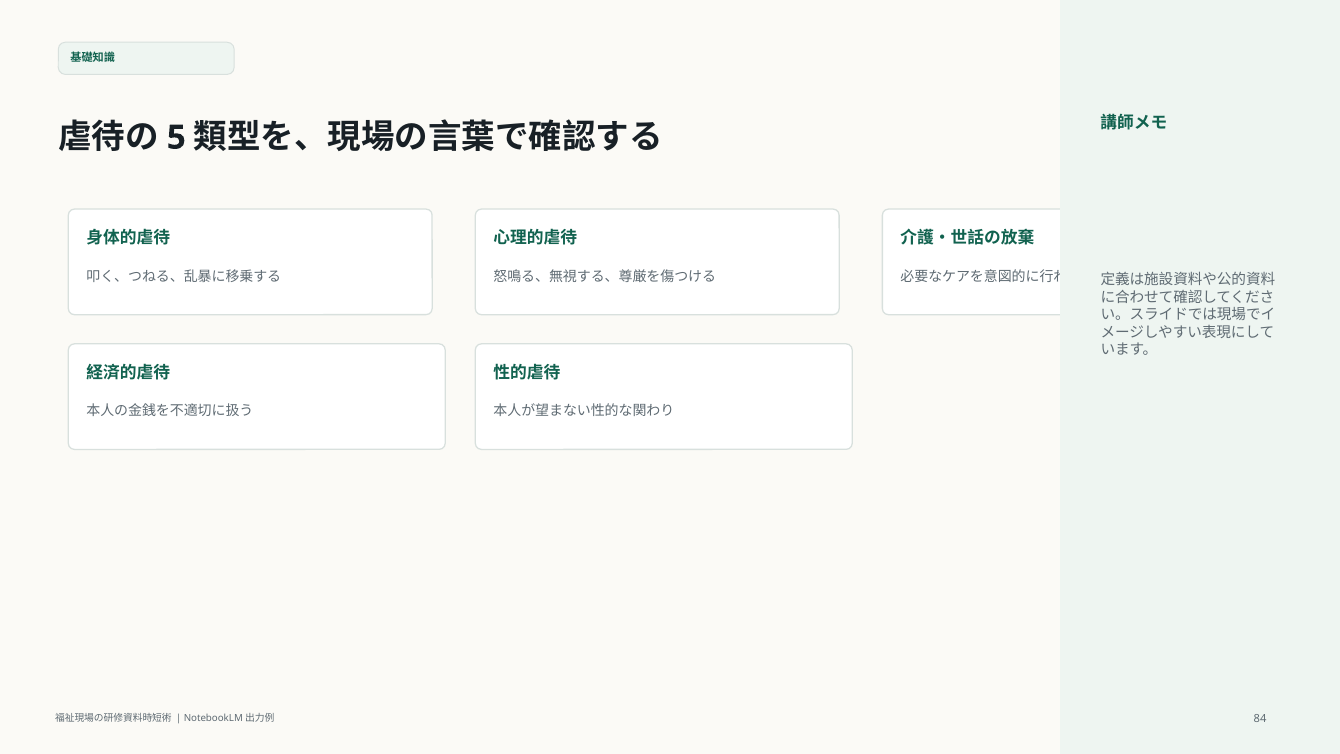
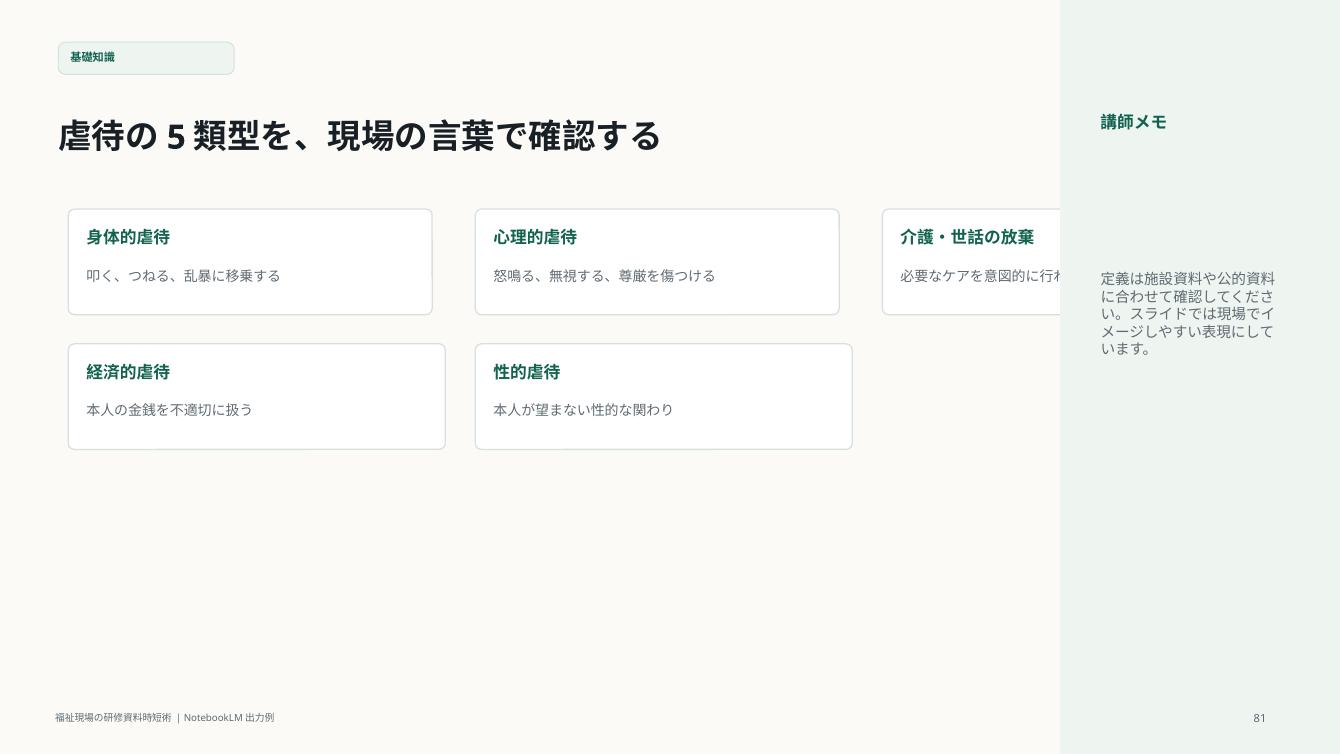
84: 84 -> 81 (1260, 718)
